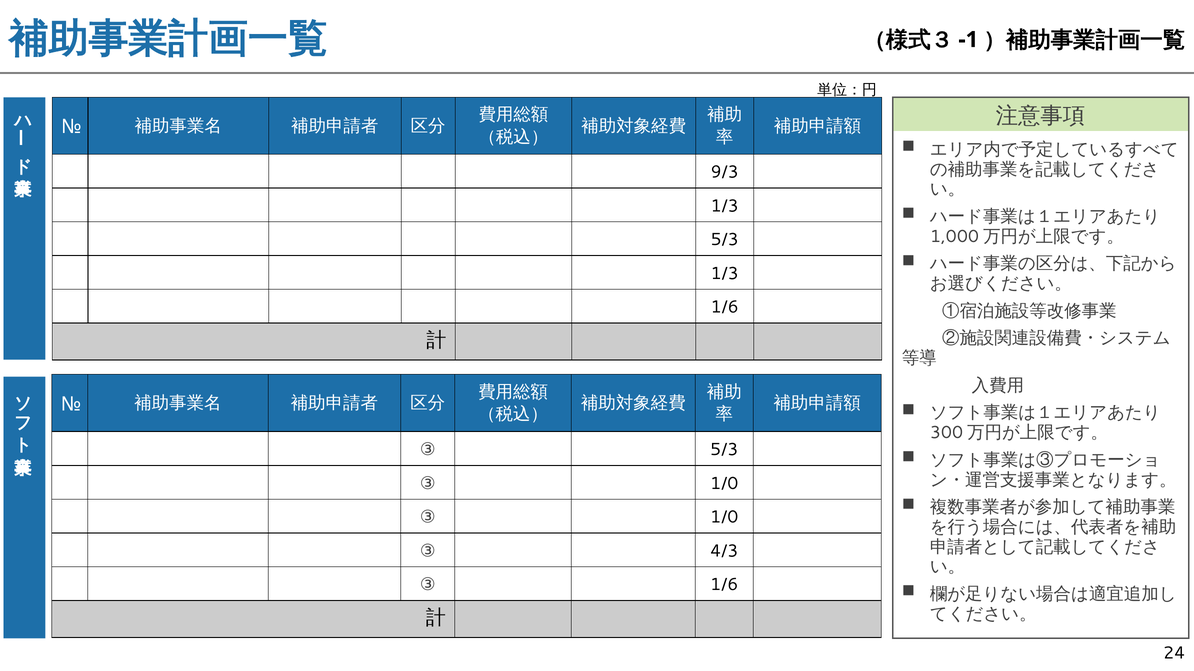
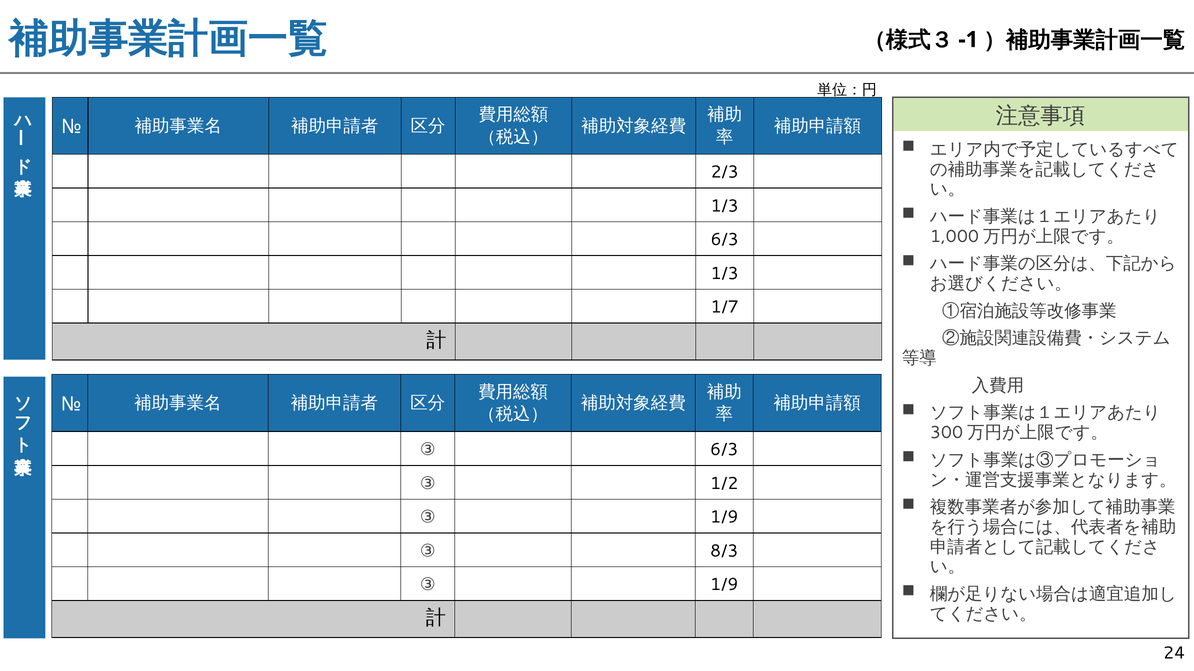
9/3: 9/3 -> 2/3 (725, 172)
5/3: 5/3 -> 6/3 (725, 240)
1/6: 1/6 -> 1/7 (725, 307)
③ 5/3: 5/3 -> 6/3 (724, 450)
1/0: 1/0 -> 1/2 (724, 484)
1/0: 1/0 -> 1/9 (724, 518)
4/3: 4/3 -> 8/3 (724, 551)
1/6: 1/6 -> 1/9 (724, 585)
